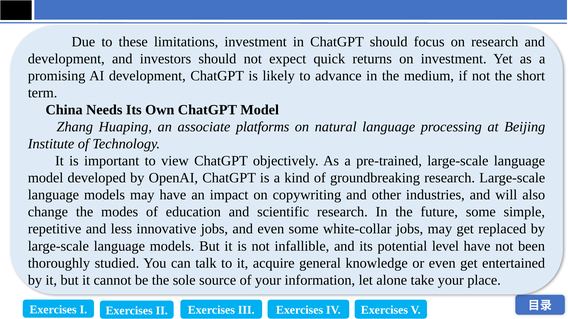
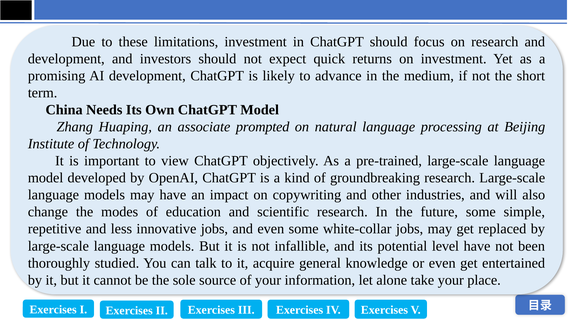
platforms: platforms -> prompted (263, 127)
